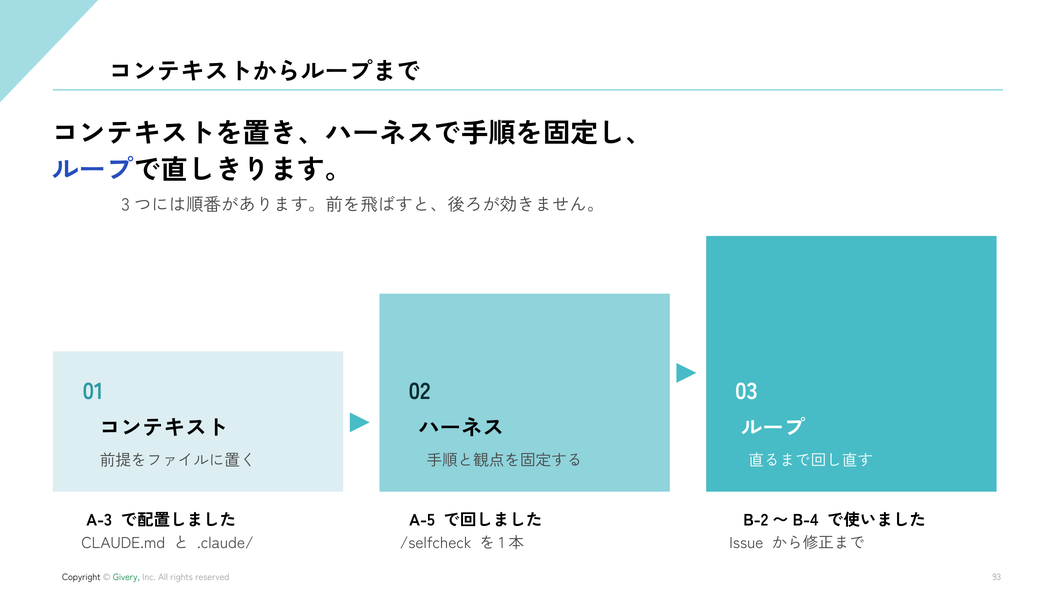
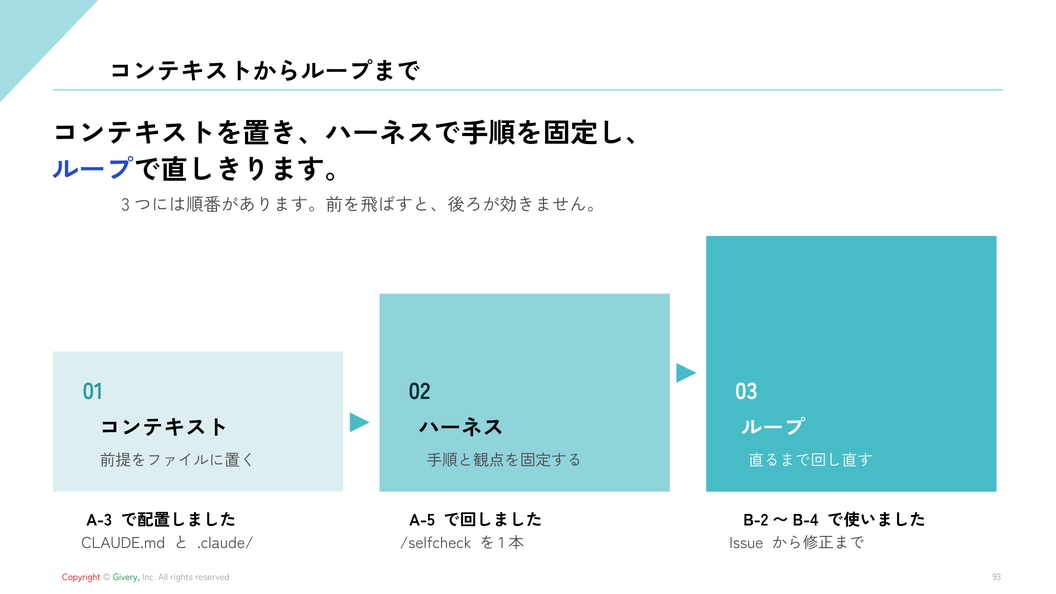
Copyright colour: black -> red (81, 577)
